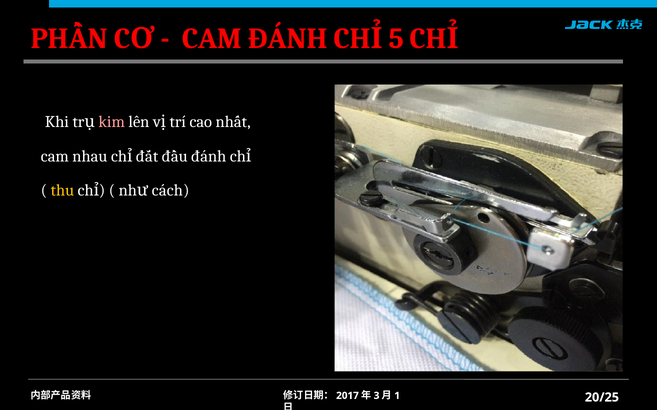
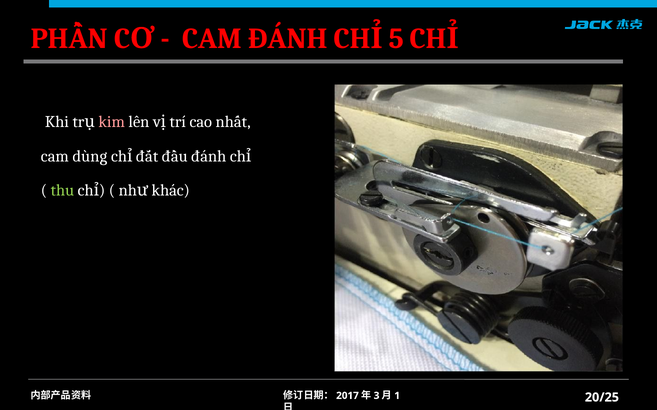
nhau: nhau -> dùng (90, 156)
thu colour: yellow -> light green (62, 191)
cách: cách -> khác (171, 191)
